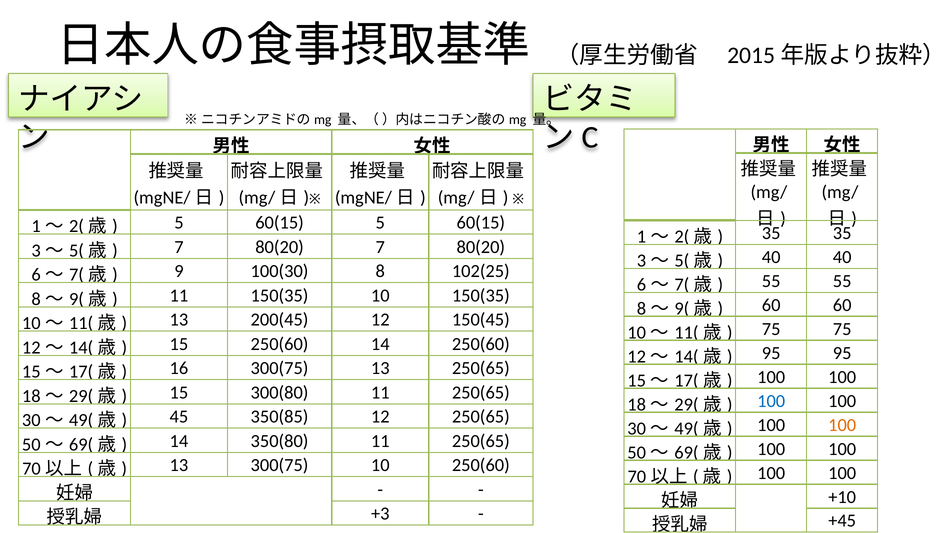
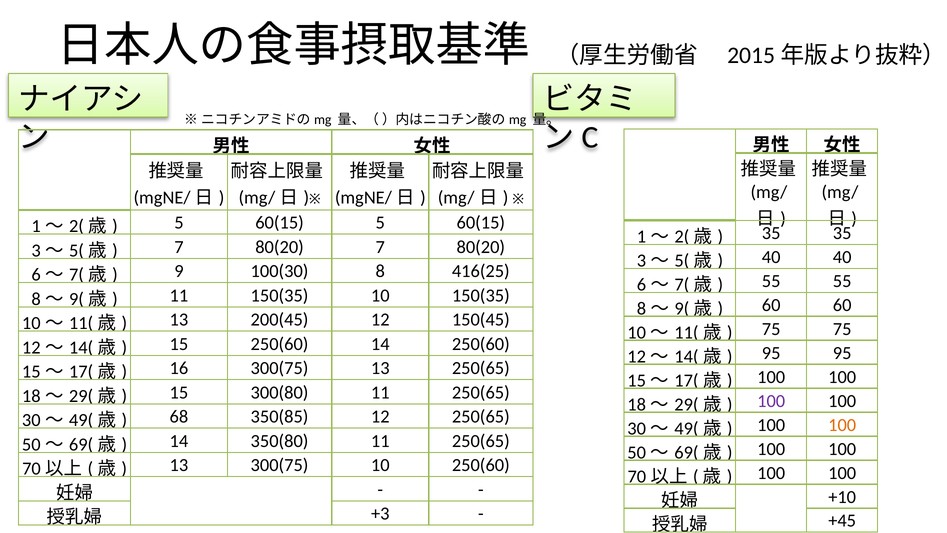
102(25: 102(25 -> 416(25 (481, 271)
100 colour: blue -> purple (771, 401)
45: 45 -> 68 (179, 416)
